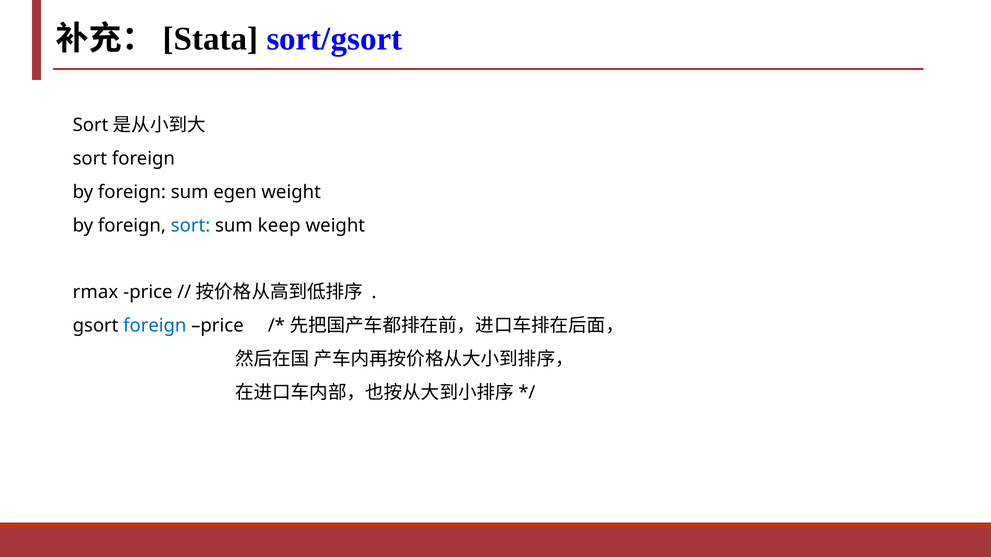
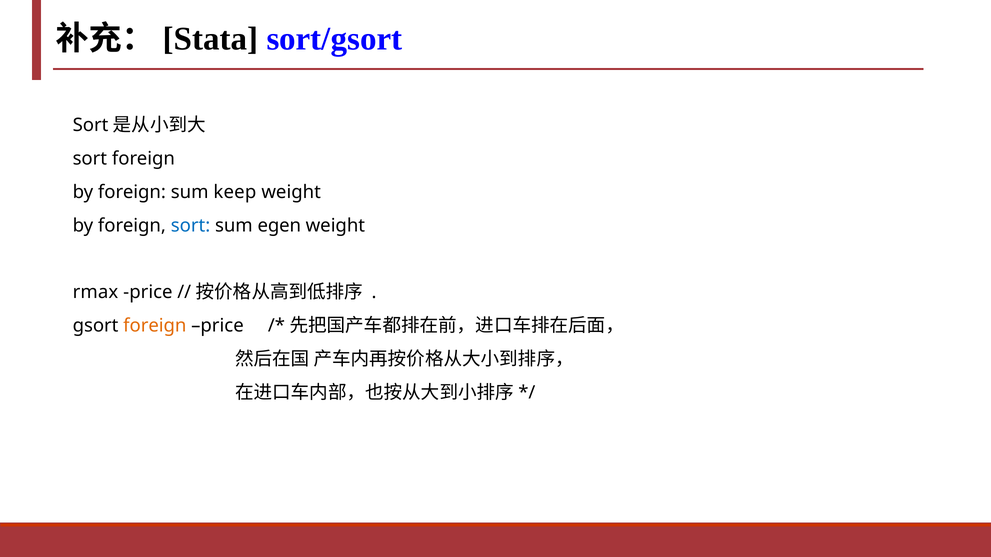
egen: egen -> keep (235, 192)
keep: keep -> egen (279, 226)
foreign colour: blue -> orange (155, 326)
